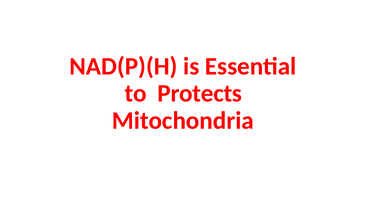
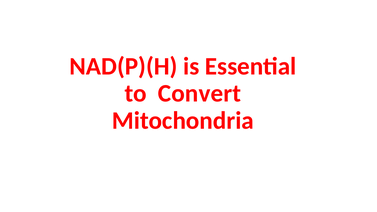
Protects: Protects -> Convert (200, 93)
